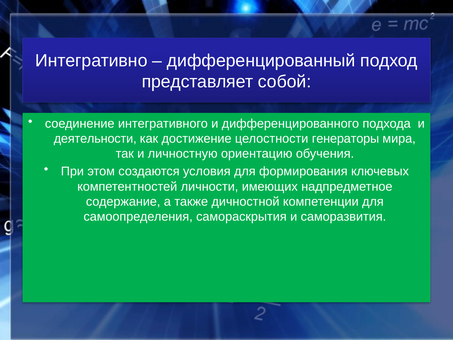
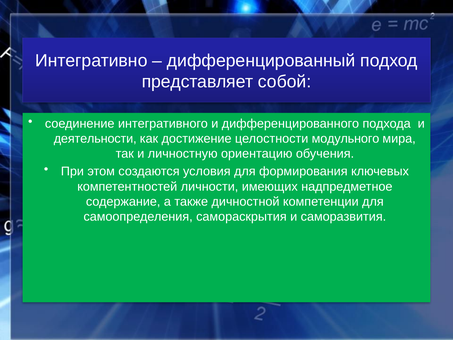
генераторы: генераторы -> модульного (346, 139)
